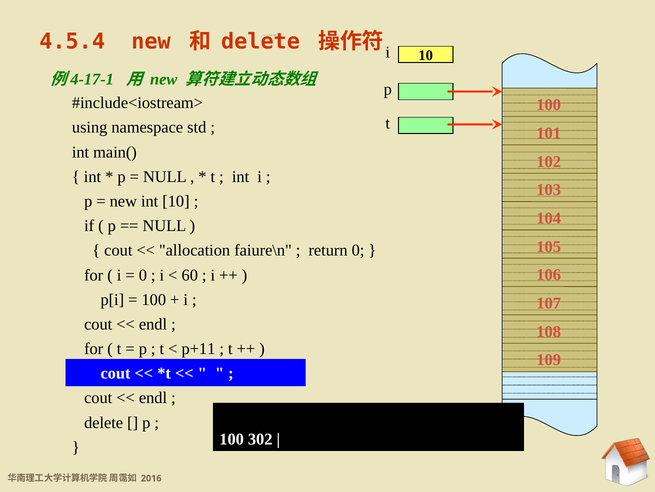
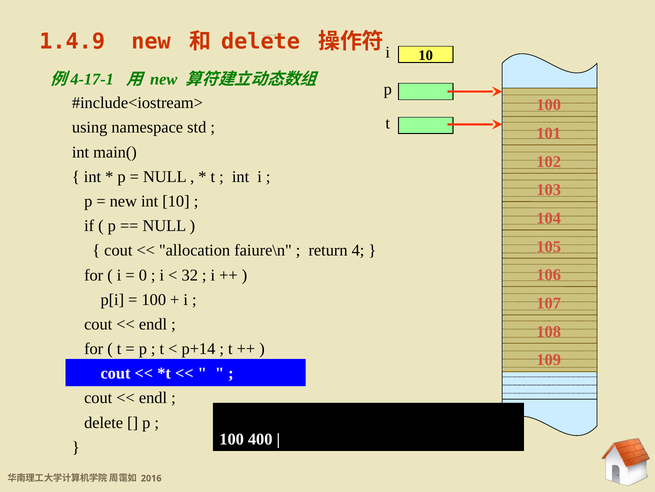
4.5.4: 4.5.4 -> 1.4.9 (72, 41)
return 0: 0 -> 4 (358, 250)
60: 60 -> 32 (190, 275)
p+11: p+11 -> p+14 (198, 348)
302: 302 -> 400 (260, 439)
